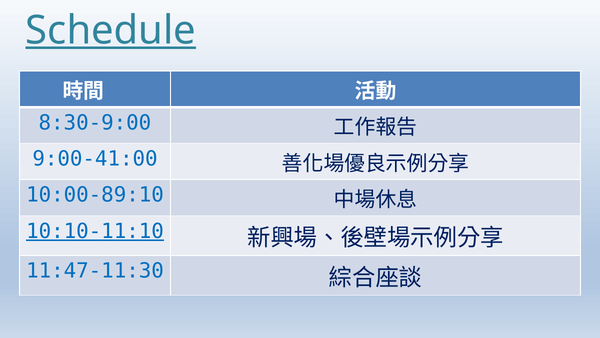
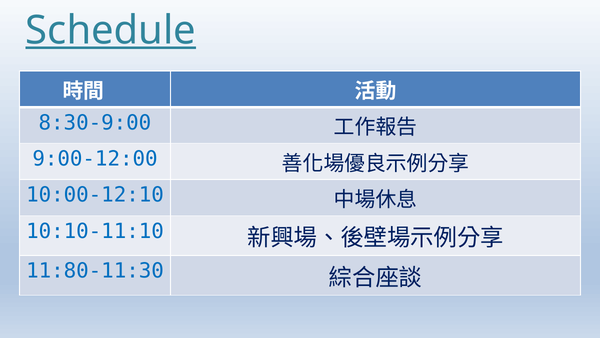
9:00-41:00: 9:00-41:00 -> 9:00-12:00 (95, 159)
10:00-89:10: 10:00-89:10 -> 10:00-12:10 (95, 195)
10:10-11:10 underline: present -> none (95, 231)
11:47-11:30: 11:47-11:30 -> 11:80-11:30 (95, 271)
